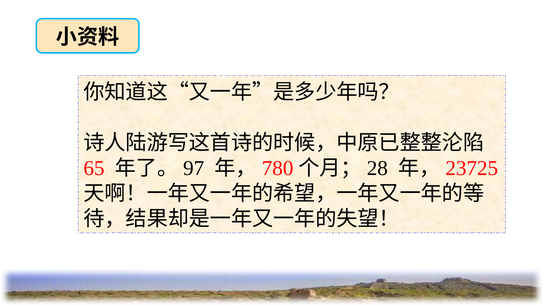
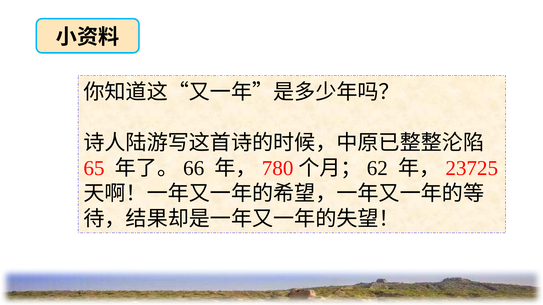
97: 97 -> 66 (194, 168)
28: 28 -> 62 (377, 168)
